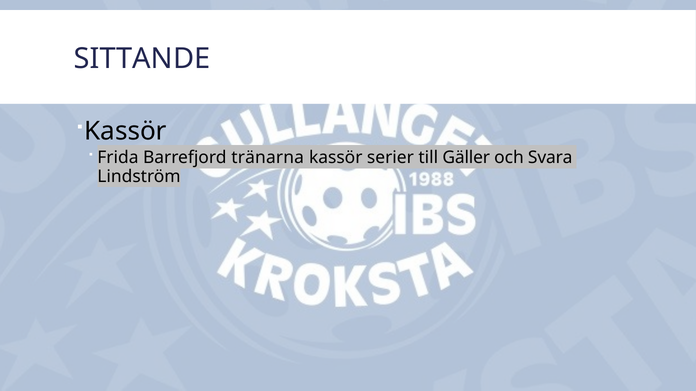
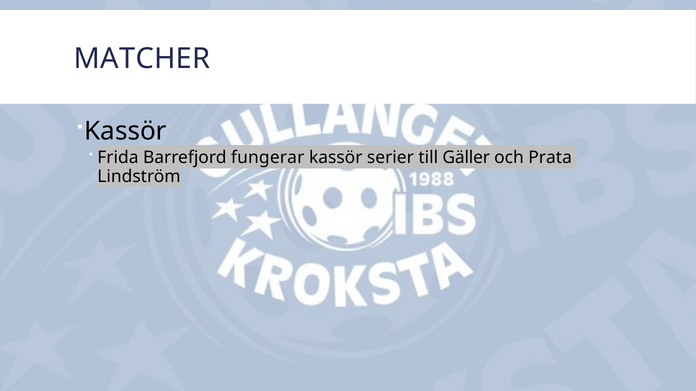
SITTANDE: SITTANDE -> MATCHER (142, 59)
tränarna: tränarna -> fungerar (268, 158)
Svara: Svara -> Prata (550, 158)
